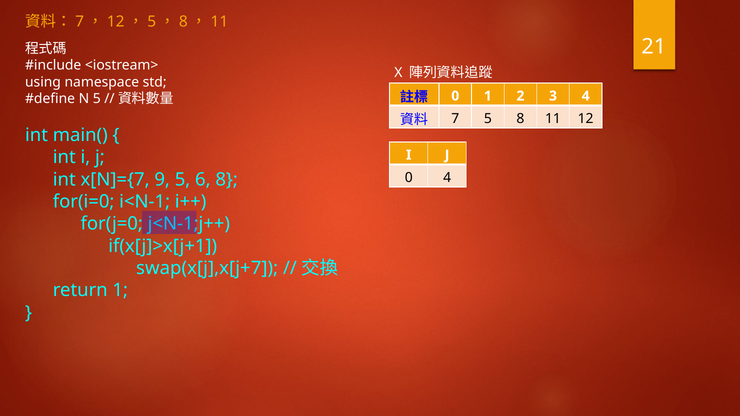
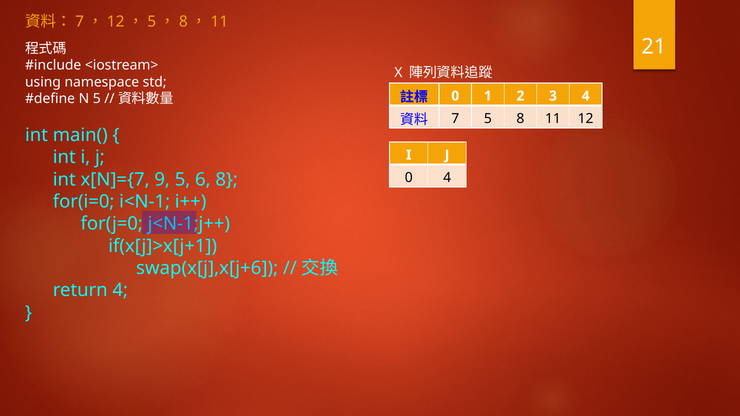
swap(x[j],x[j+7: swap(x[j],x[j+7 -> swap(x[j],x[j+6 (207, 268)
return 1: 1 -> 4 (120, 291)
